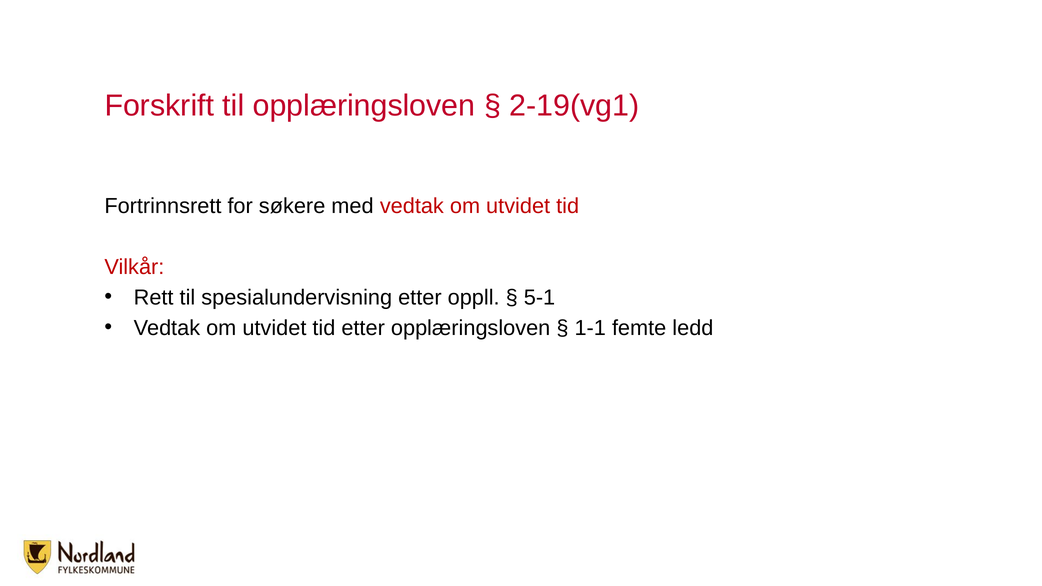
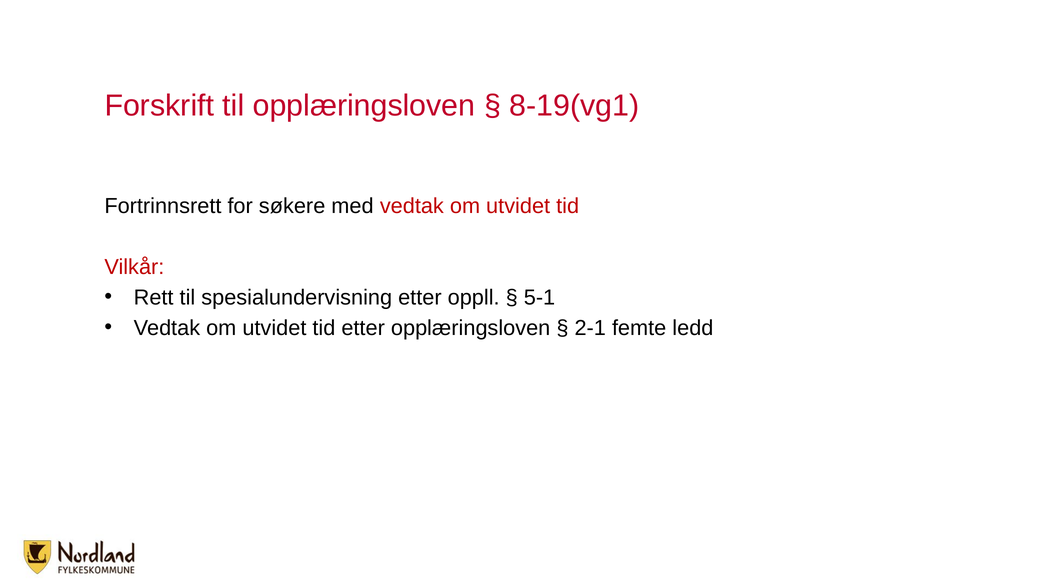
2-19(vg1: 2-19(vg1 -> 8-19(vg1 (574, 106)
1-1: 1-1 -> 2-1 (590, 328)
